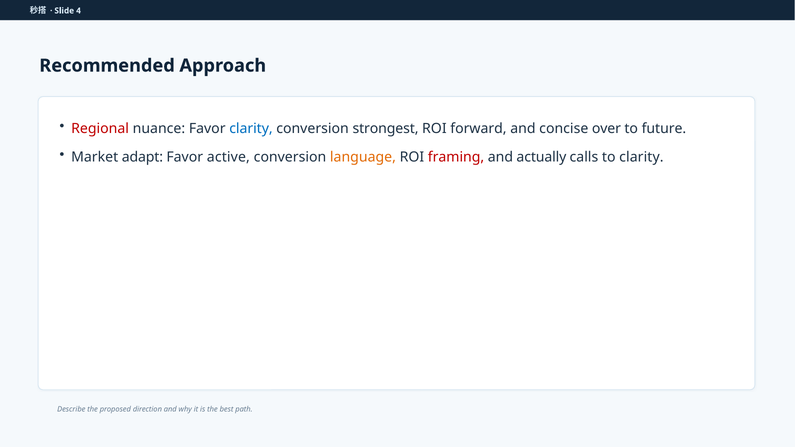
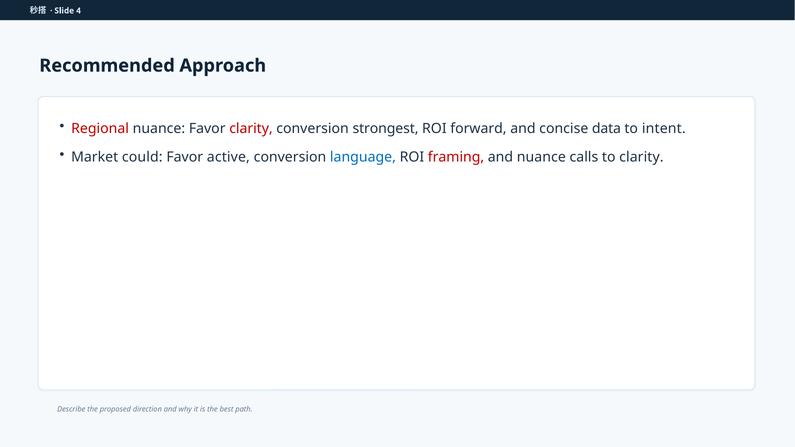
clarity colour: blue -> red (251, 129)
over: over -> data (606, 129)
future: future -> intent (664, 129)
adapt: adapt -> could (142, 157)
language colour: orange -> blue (363, 157)
and actually: actually -> nuance (541, 157)
